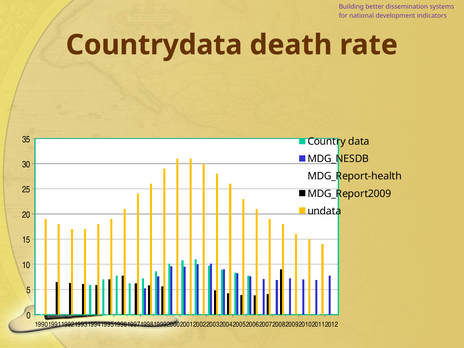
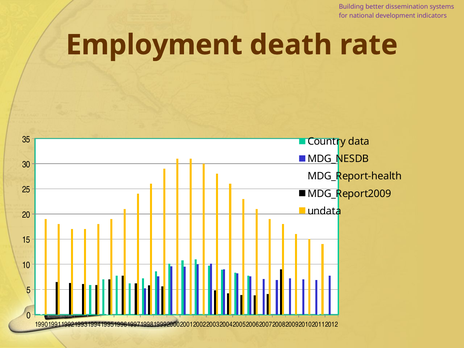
Countrydata: Countrydata -> Employment (154, 45)
